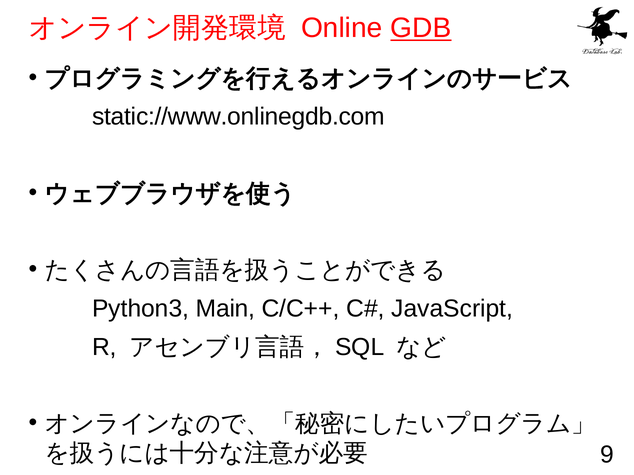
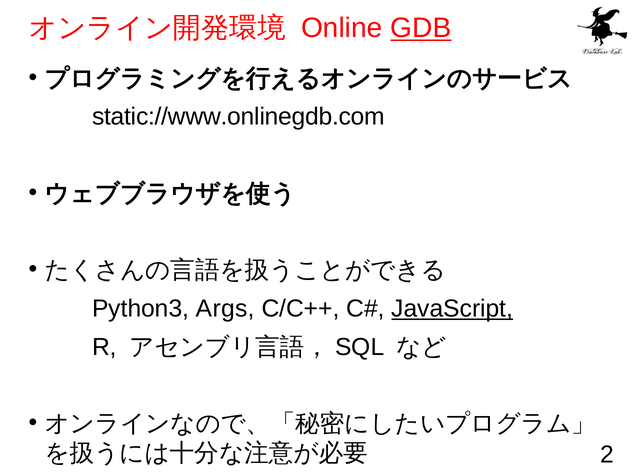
Main: Main -> Args (225, 309)
JavaScript underline: none -> present (452, 309)
9: 9 -> 2 (607, 455)
